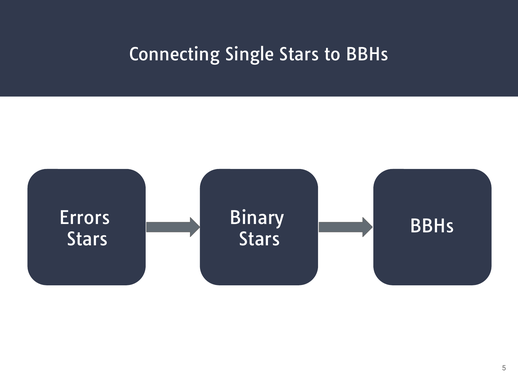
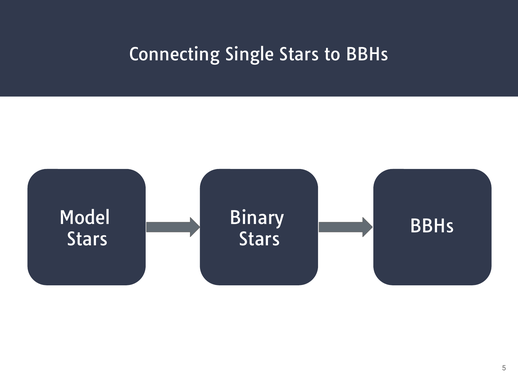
Errors: Errors -> Model (85, 218)
